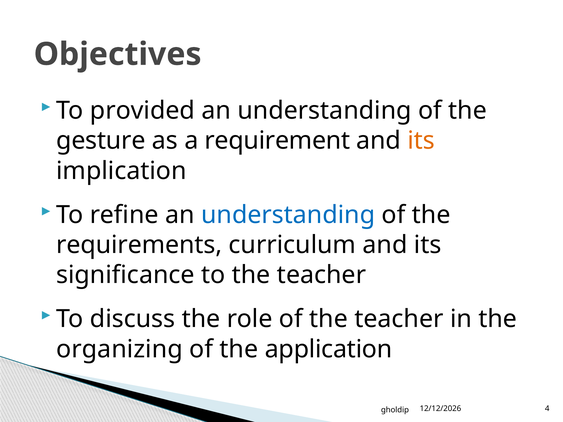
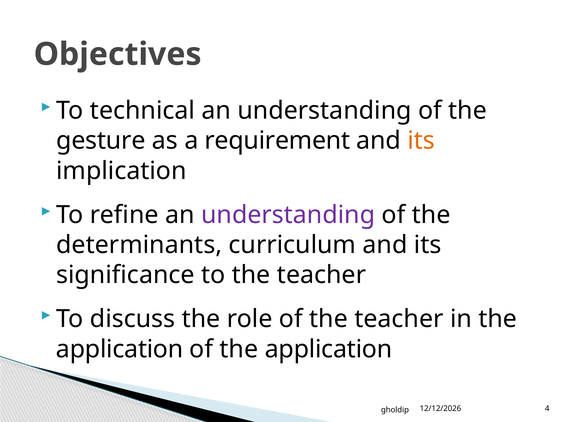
provided: provided -> technical (142, 111)
understanding colour: blue -> purple (288, 215)
requirements: requirements -> determinants (139, 245)
organizing: organizing -> application (120, 349)
